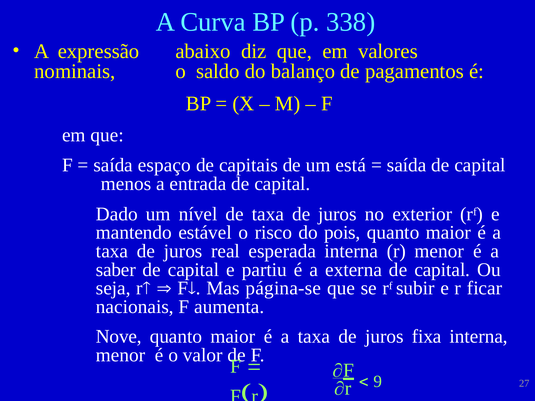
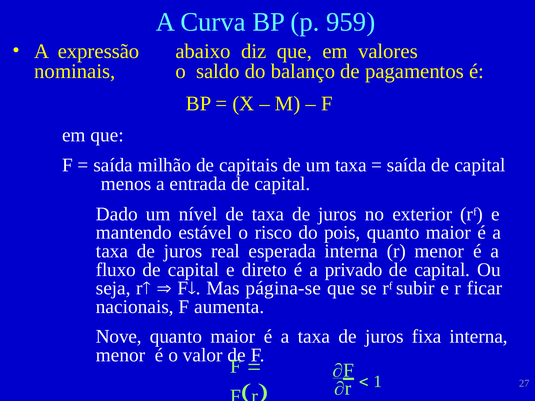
338: 338 -> 959 (351, 22)
espaço: espaço -> milhão (164, 165)
um está: está -> taxa (351, 165)
saber: saber -> fluxo (116, 270)
partiu: partiu -> direto (264, 270)
externa: externa -> privado (354, 270)
9: 9 -> 1 (378, 382)
